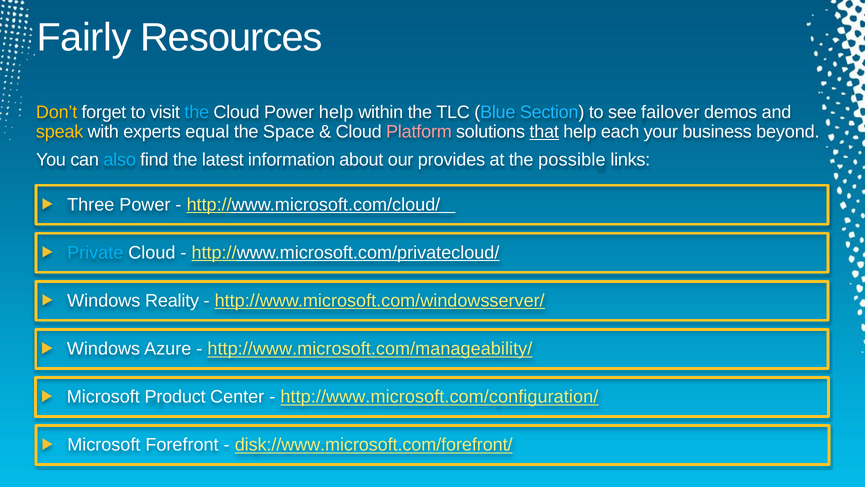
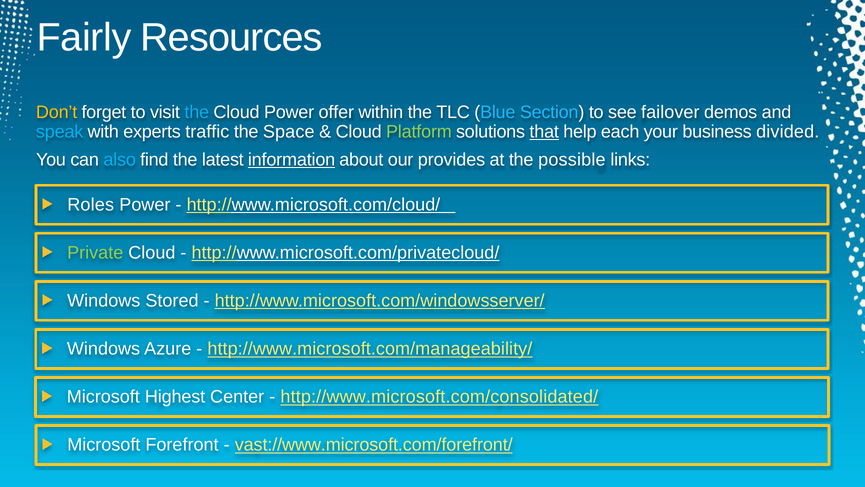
Power help: help -> offer (336, 112)
speak colour: yellow -> light blue (60, 132)
equal: equal -> traffic (207, 132)
Platform colour: pink -> light green (419, 132)
beyond: beyond -> divided (788, 132)
information underline: none -> present (292, 160)
Three: Three -> Roles (91, 205)
Private colour: light blue -> light green (95, 253)
Reality: Reality -> Stored (172, 301)
Product: Product -> Highest (175, 397)
http://www.microsoft.com/configuration/: http://www.microsoft.com/configuration/ -> http://www.microsoft.com/consolidated/ (439, 397)
disk://www.microsoft.com/forefront/: disk://www.microsoft.com/forefront/ -> vast://www.microsoft.com/forefront/ (374, 445)
